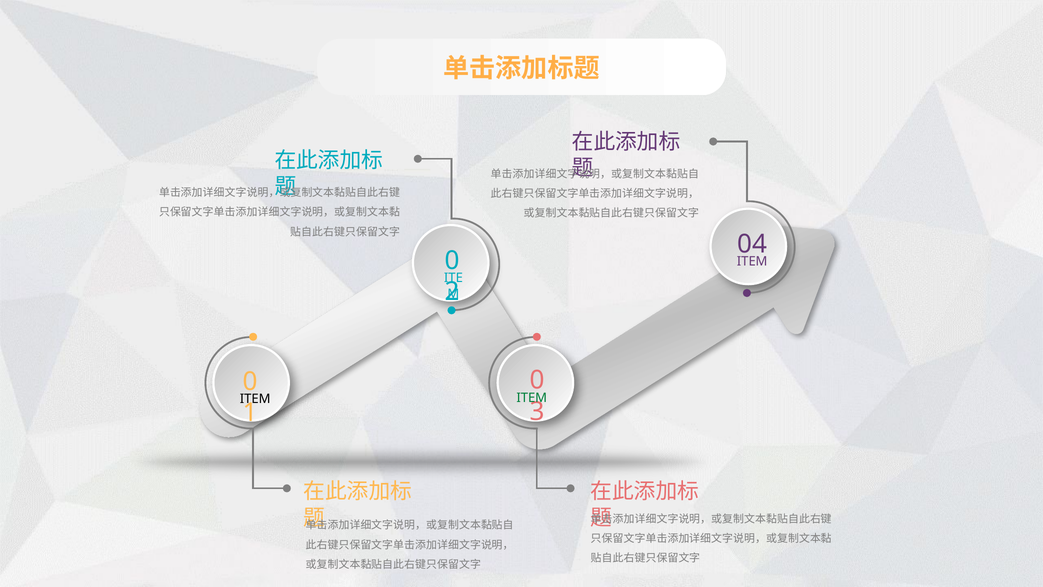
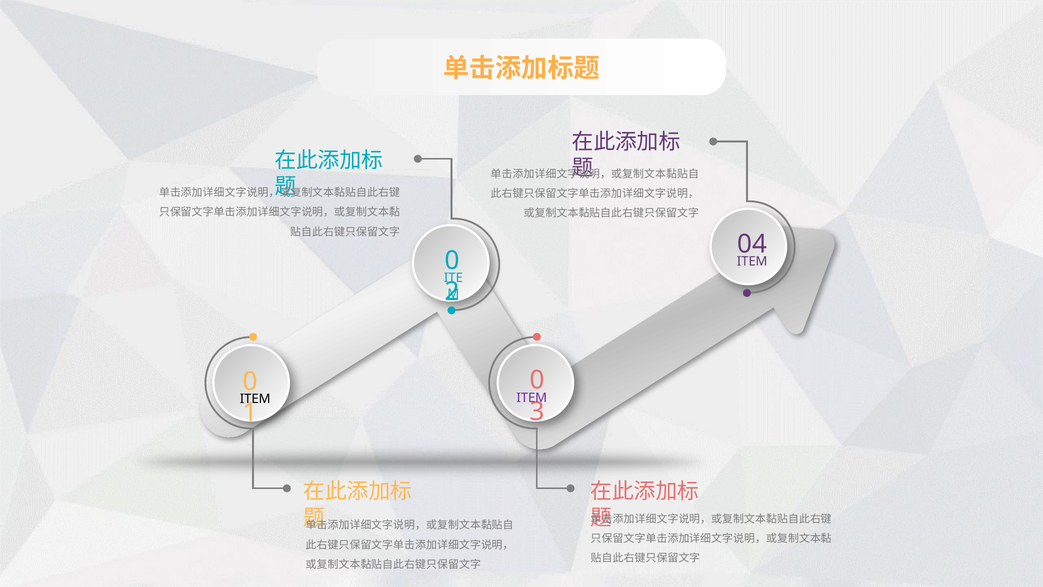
ITEM colour: green -> purple (532, 398)
